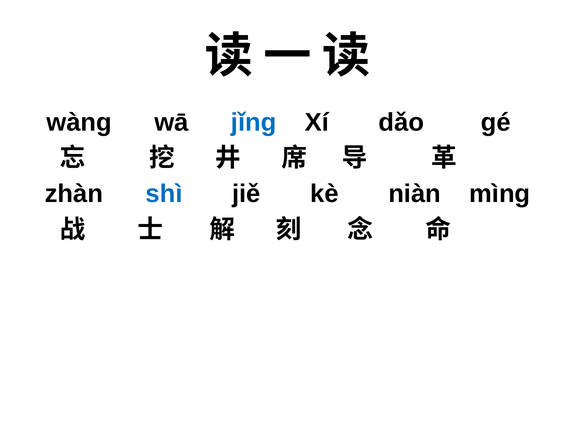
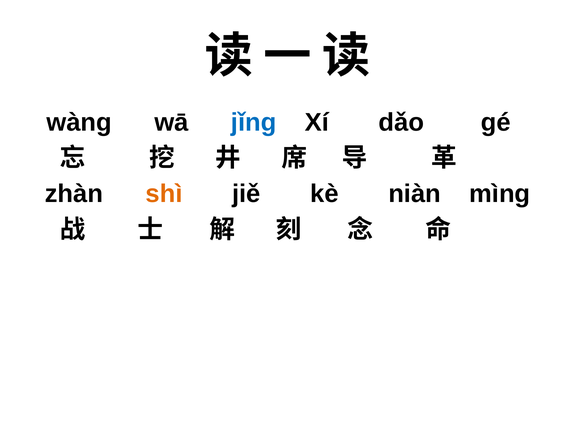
shì colour: blue -> orange (164, 194)
